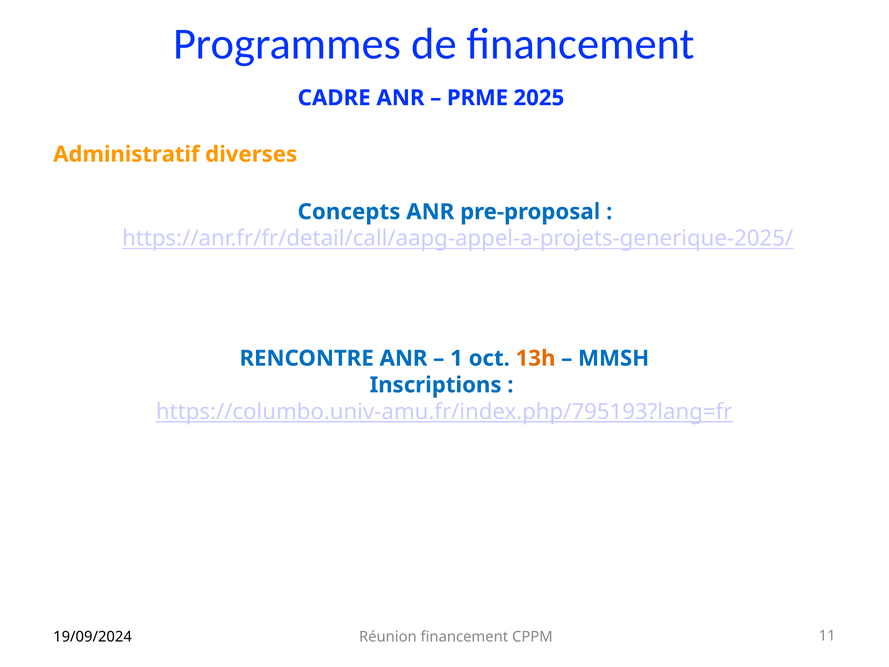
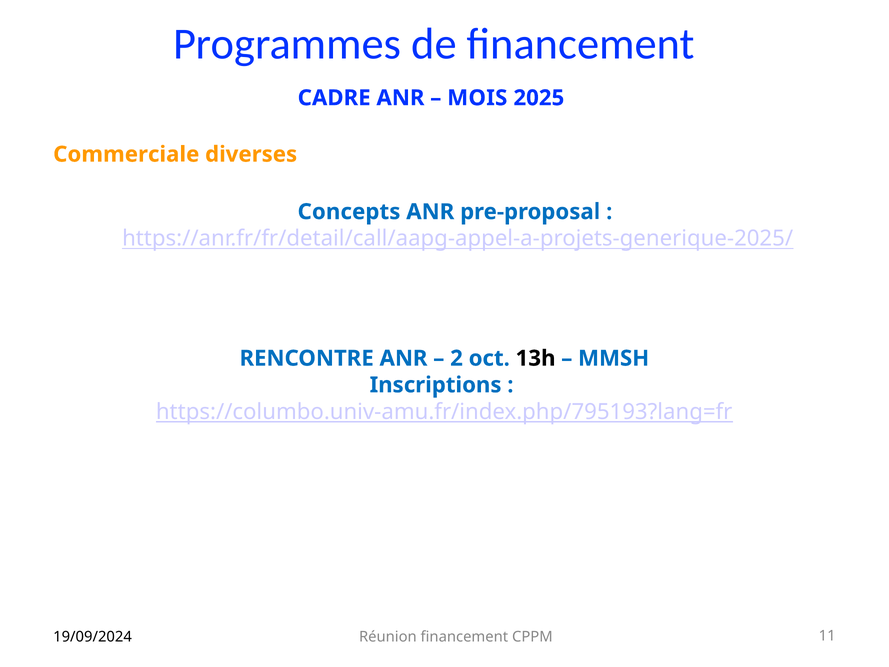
PRME: PRME -> MOIS (477, 98)
Administratif: Administratif -> Commerciale (126, 154)
1: 1 -> 2 (457, 358)
13h colour: orange -> black (536, 358)
